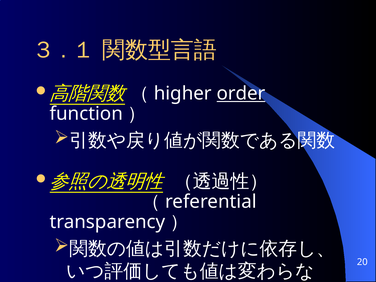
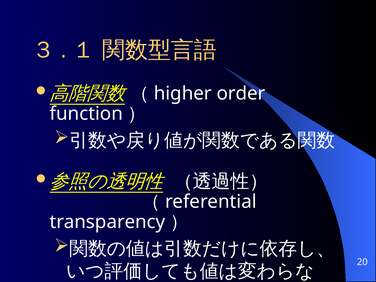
order underline: present -> none (241, 93)
